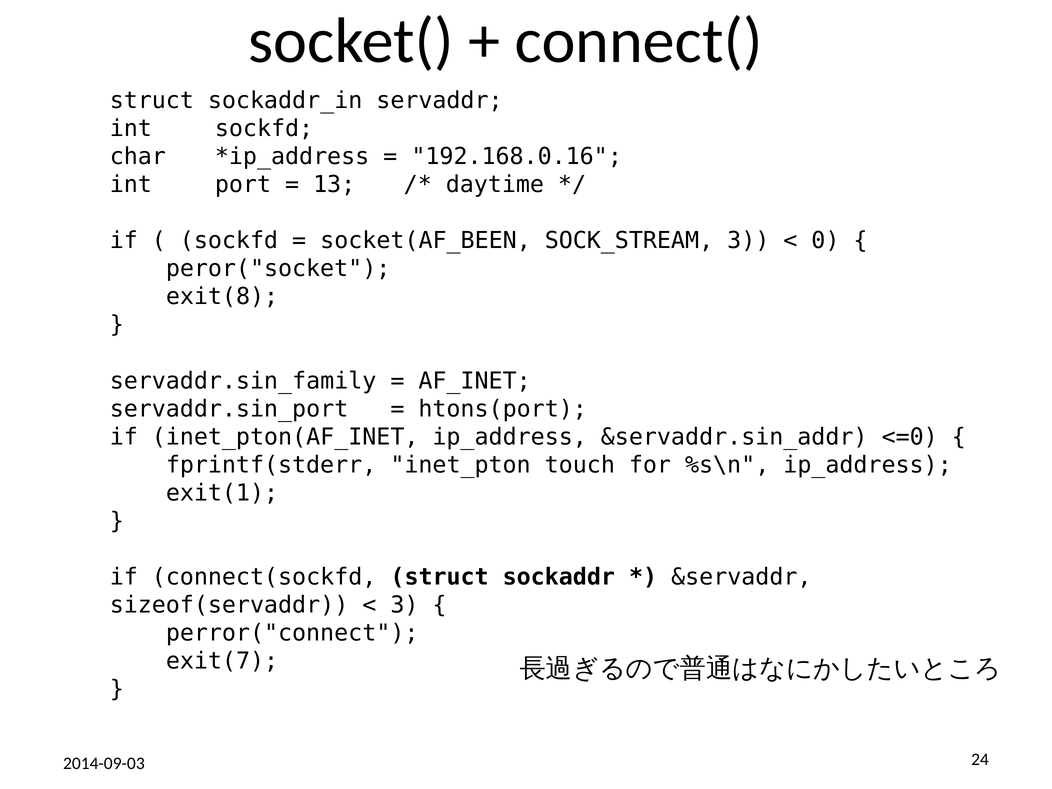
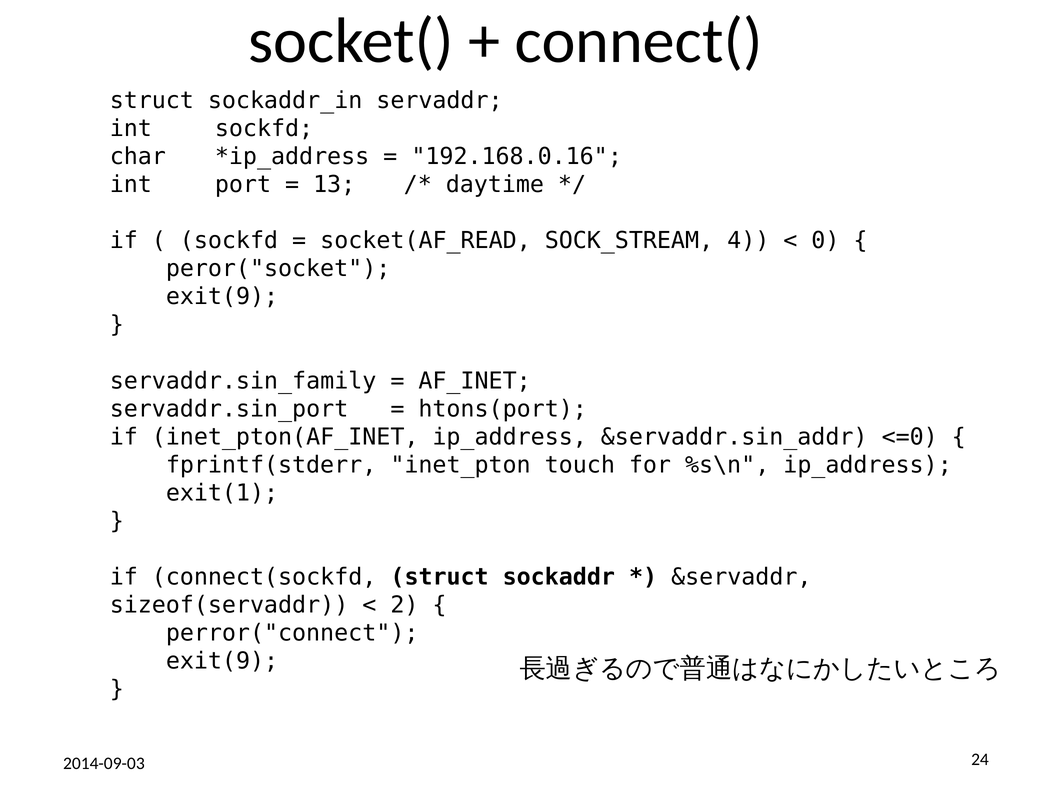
socket(AF_BEEN: socket(AF_BEEN -> socket(AF_READ (426, 241)
SOCK_STREAM 3: 3 -> 4 (748, 241)
exit(8: exit(8 -> exit(9 (222, 297)
3: 3 -> 2 (404, 605)
exit(7: exit(7 -> exit(9 (222, 661)
